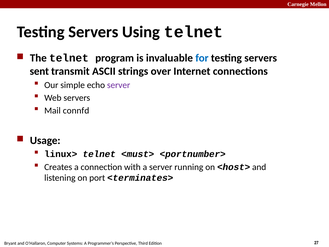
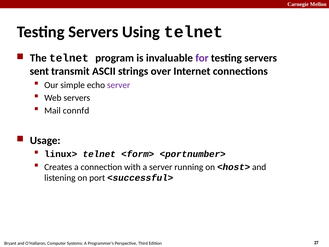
for colour: blue -> purple (202, 58)
<must>: <must> -> <form> (138, 154)
<terminates>: <terminates> -> <successful> (140, 178)
